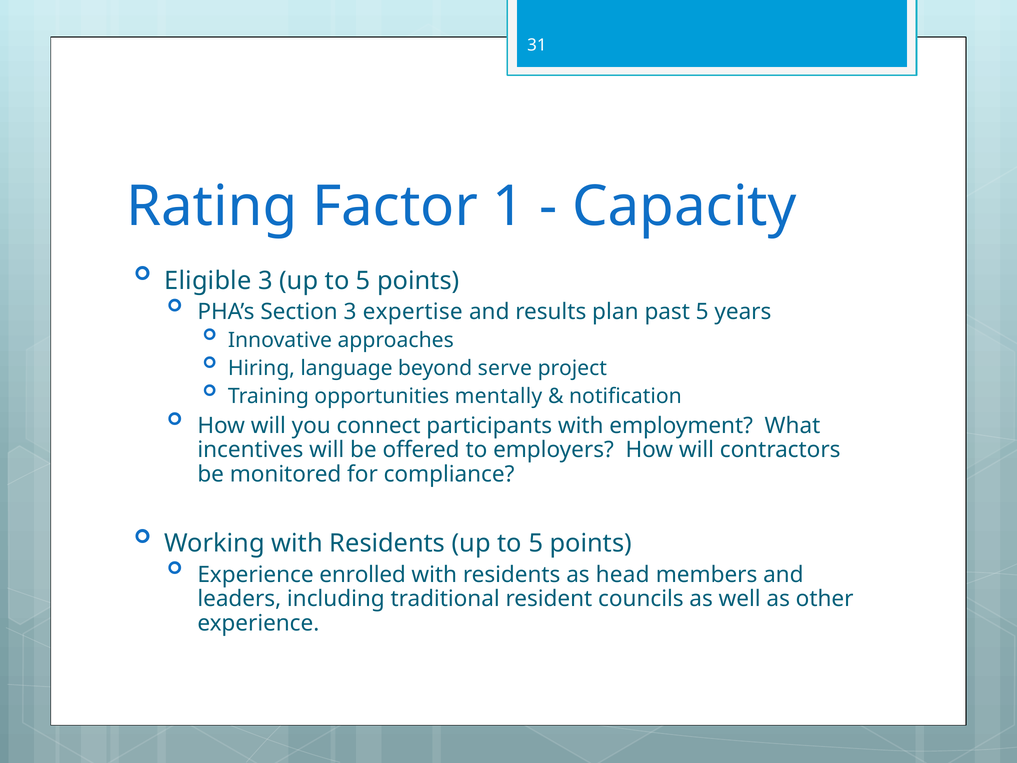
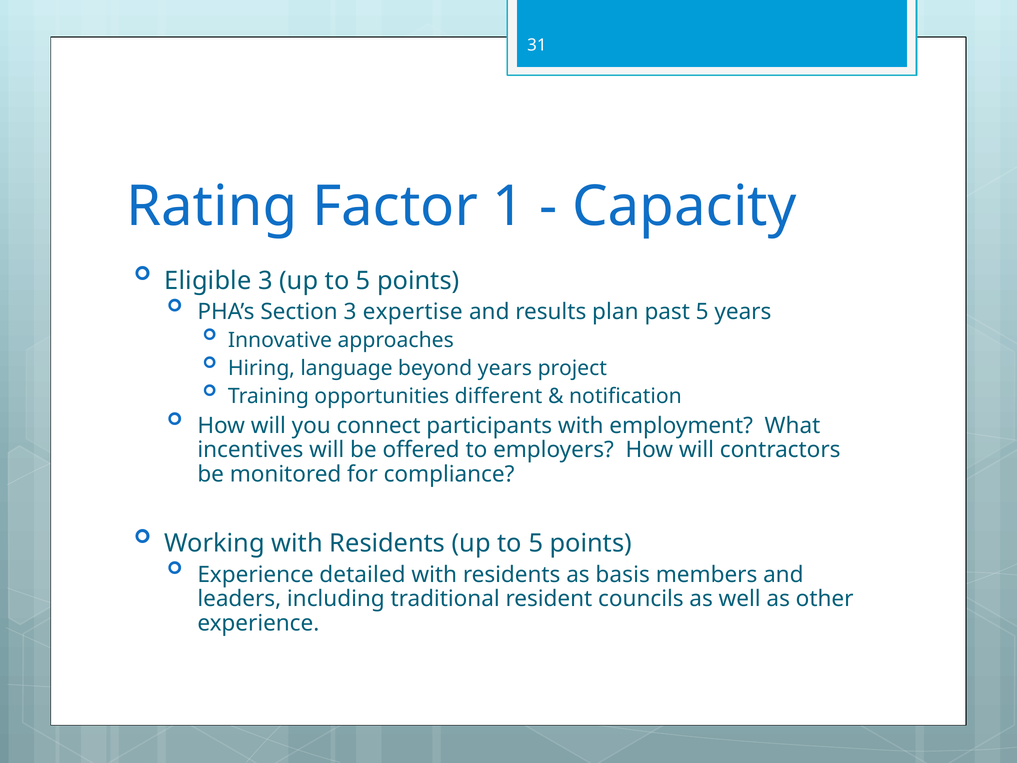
beyond serve: serve -> years (505, 368)
mentally: mentally -> different (498, 396)
enrolled: enrolled -> detailed (362, 574)
head: head -> basis (623, 574)
